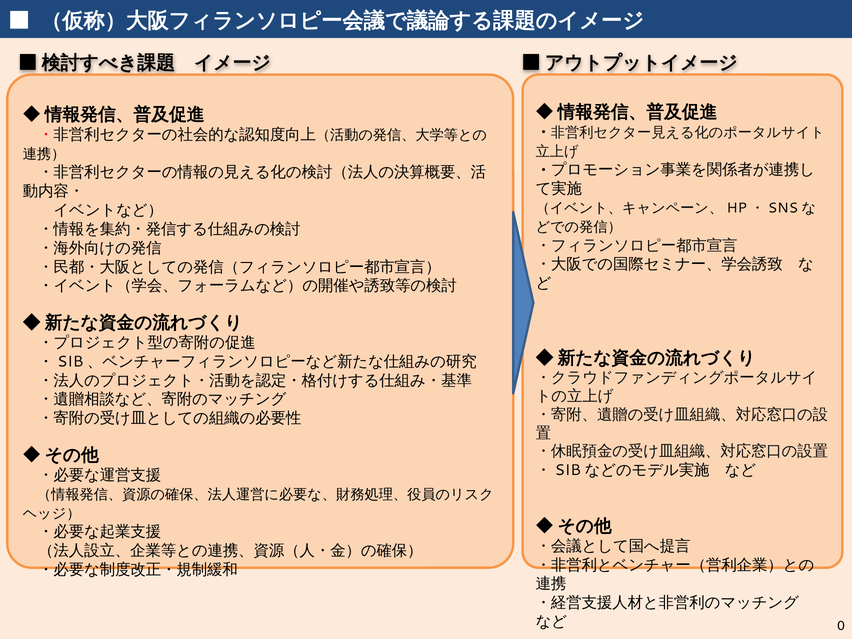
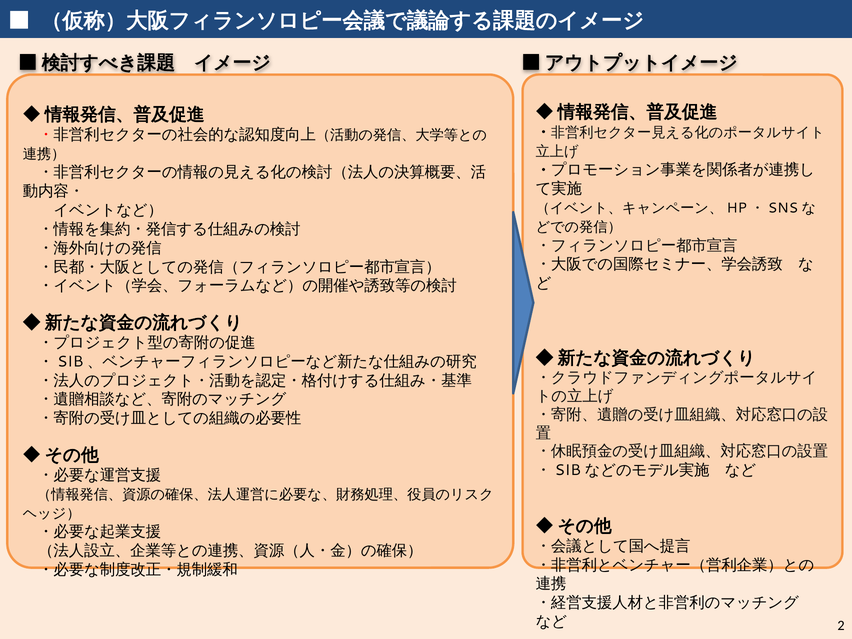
0: 0 -> 2 (841, 625)
